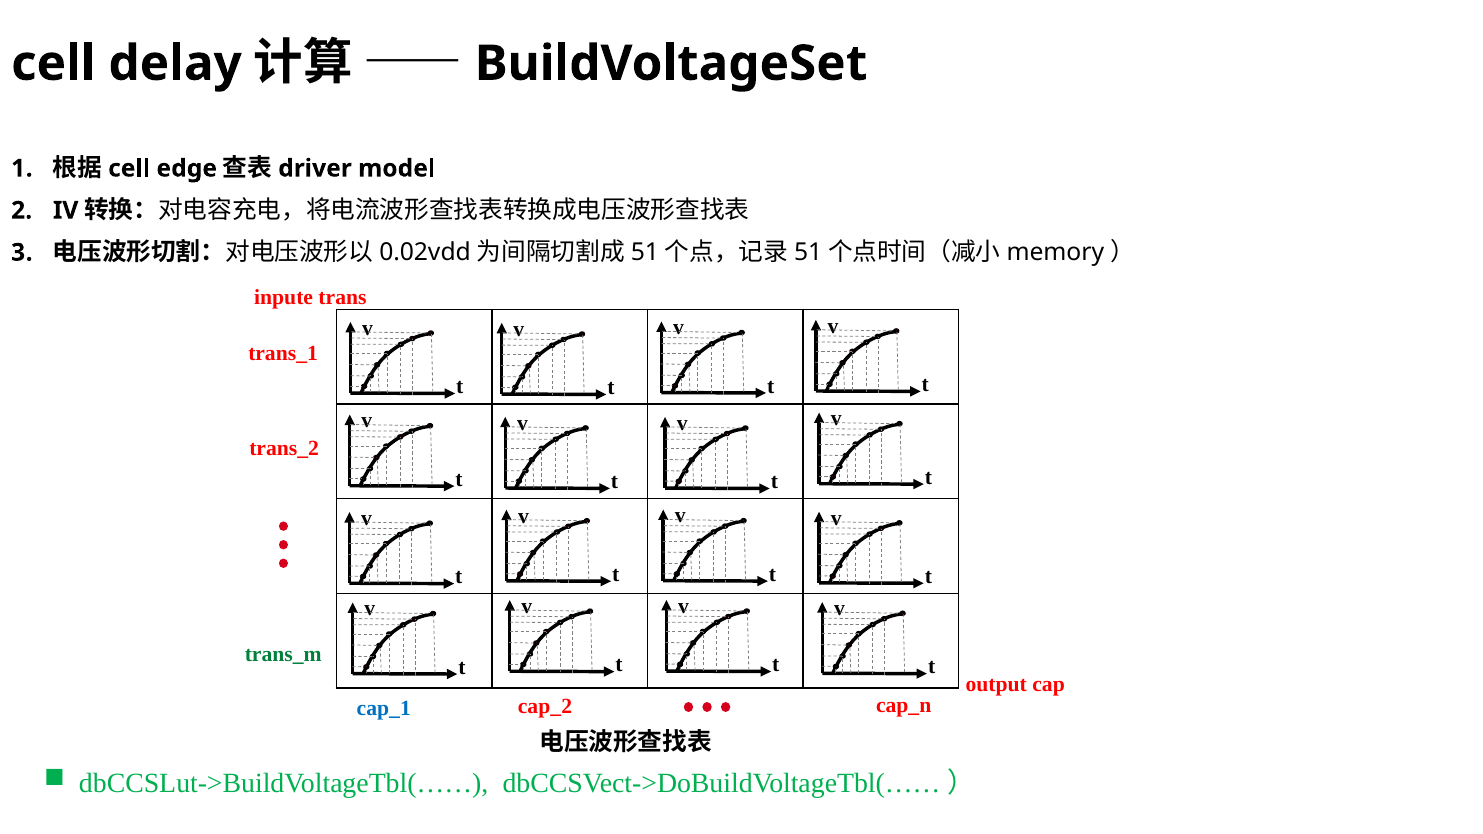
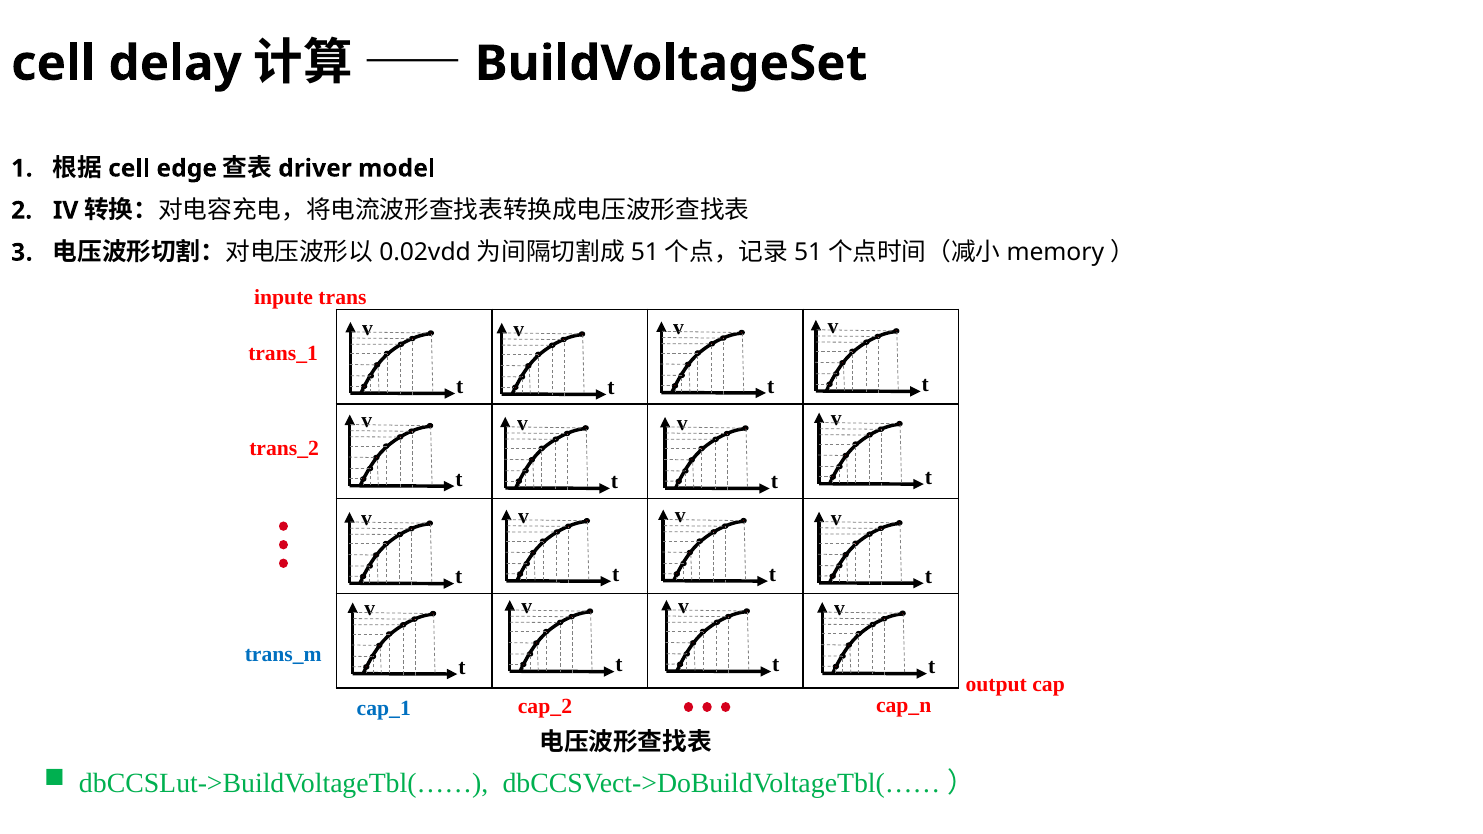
trans_m colour: green -> blue (283, 654)
